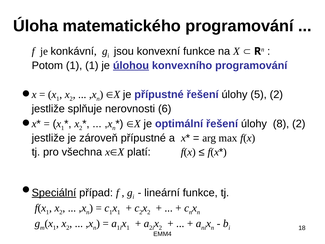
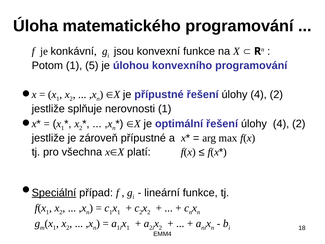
1 1: 1 -> 5 (92, 65)
úlohou underline: present -> none (131, 65)
přípustné řešení úlohy 5: 5 -> 4 (259, 94)
nerovnosti 6: 6 -> 1 (165, 109)
optimální řešení úlohy 8: 8 -> 4 (281, 124)
